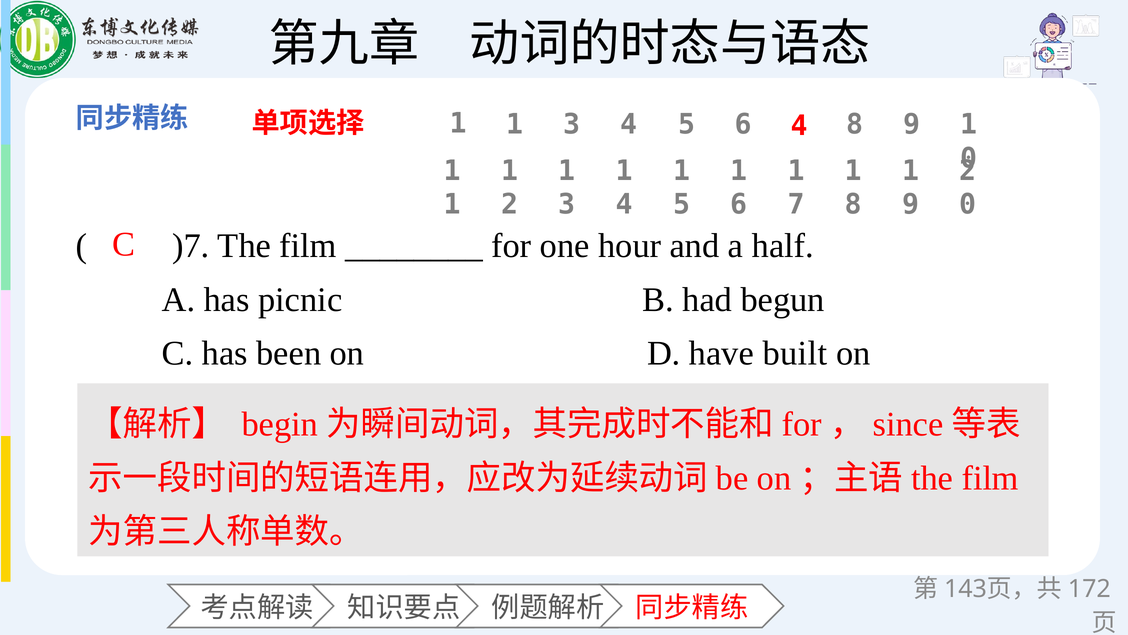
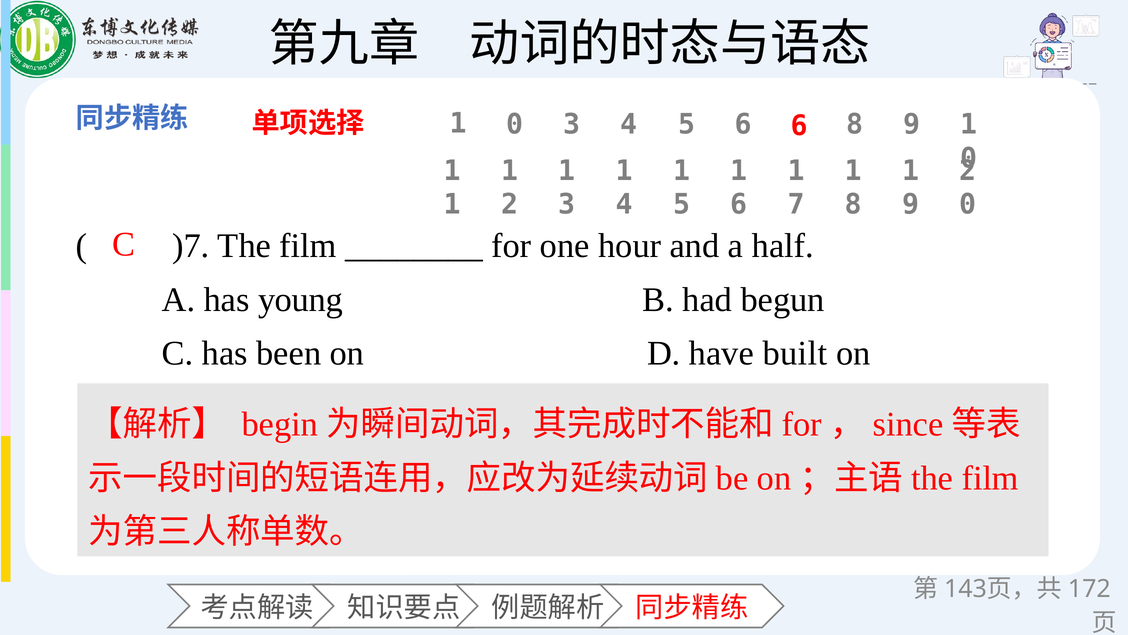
1: 1 -> 0 (515, 125)
6 4: 4 -> 6 (799, 126)
picnic: picnic -> young (300, 299)
